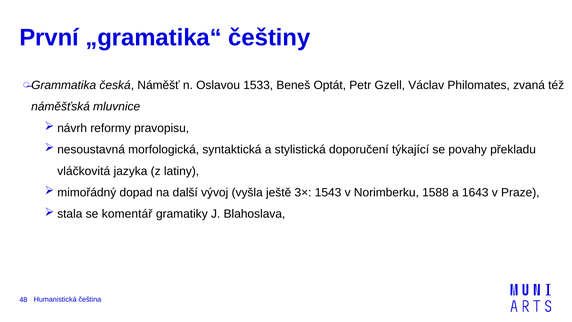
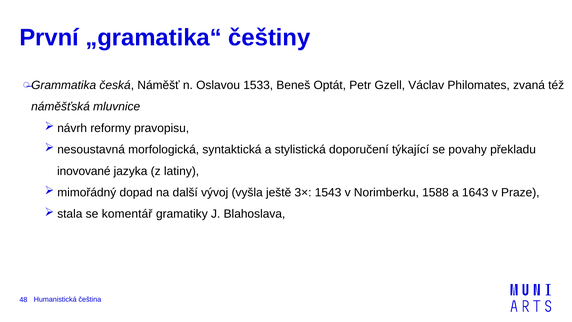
vláčkovitá: vláčkovitá -> inovované (84, 171)
